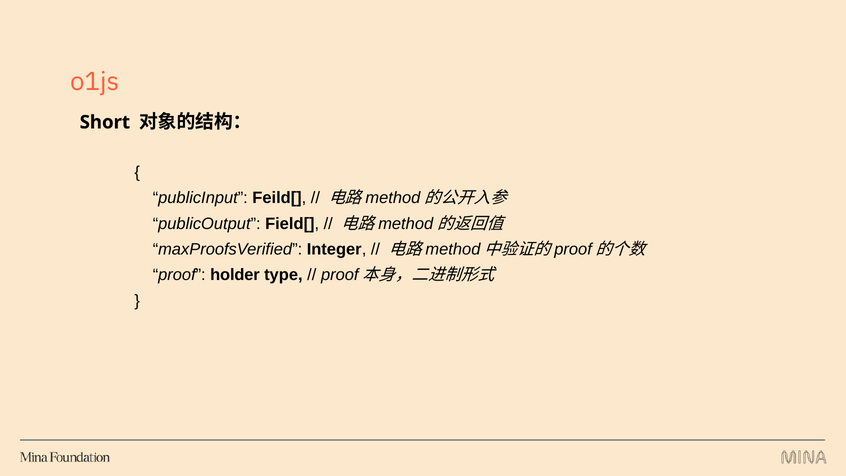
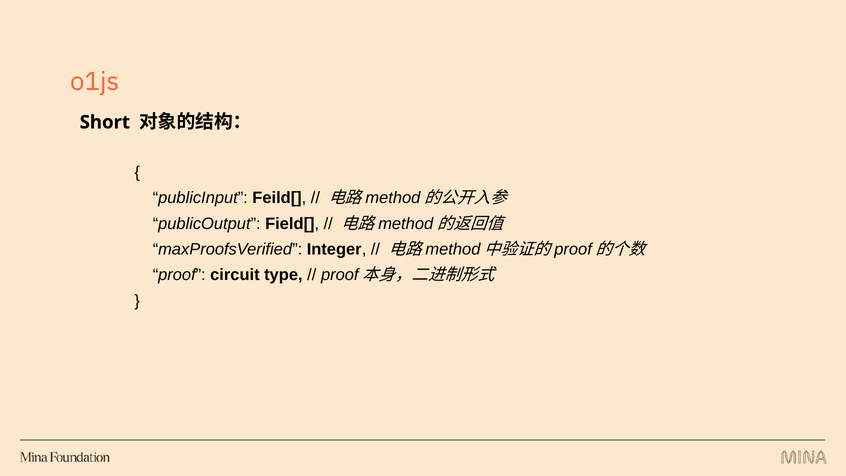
holder: holder -> circuit (235, 275)
